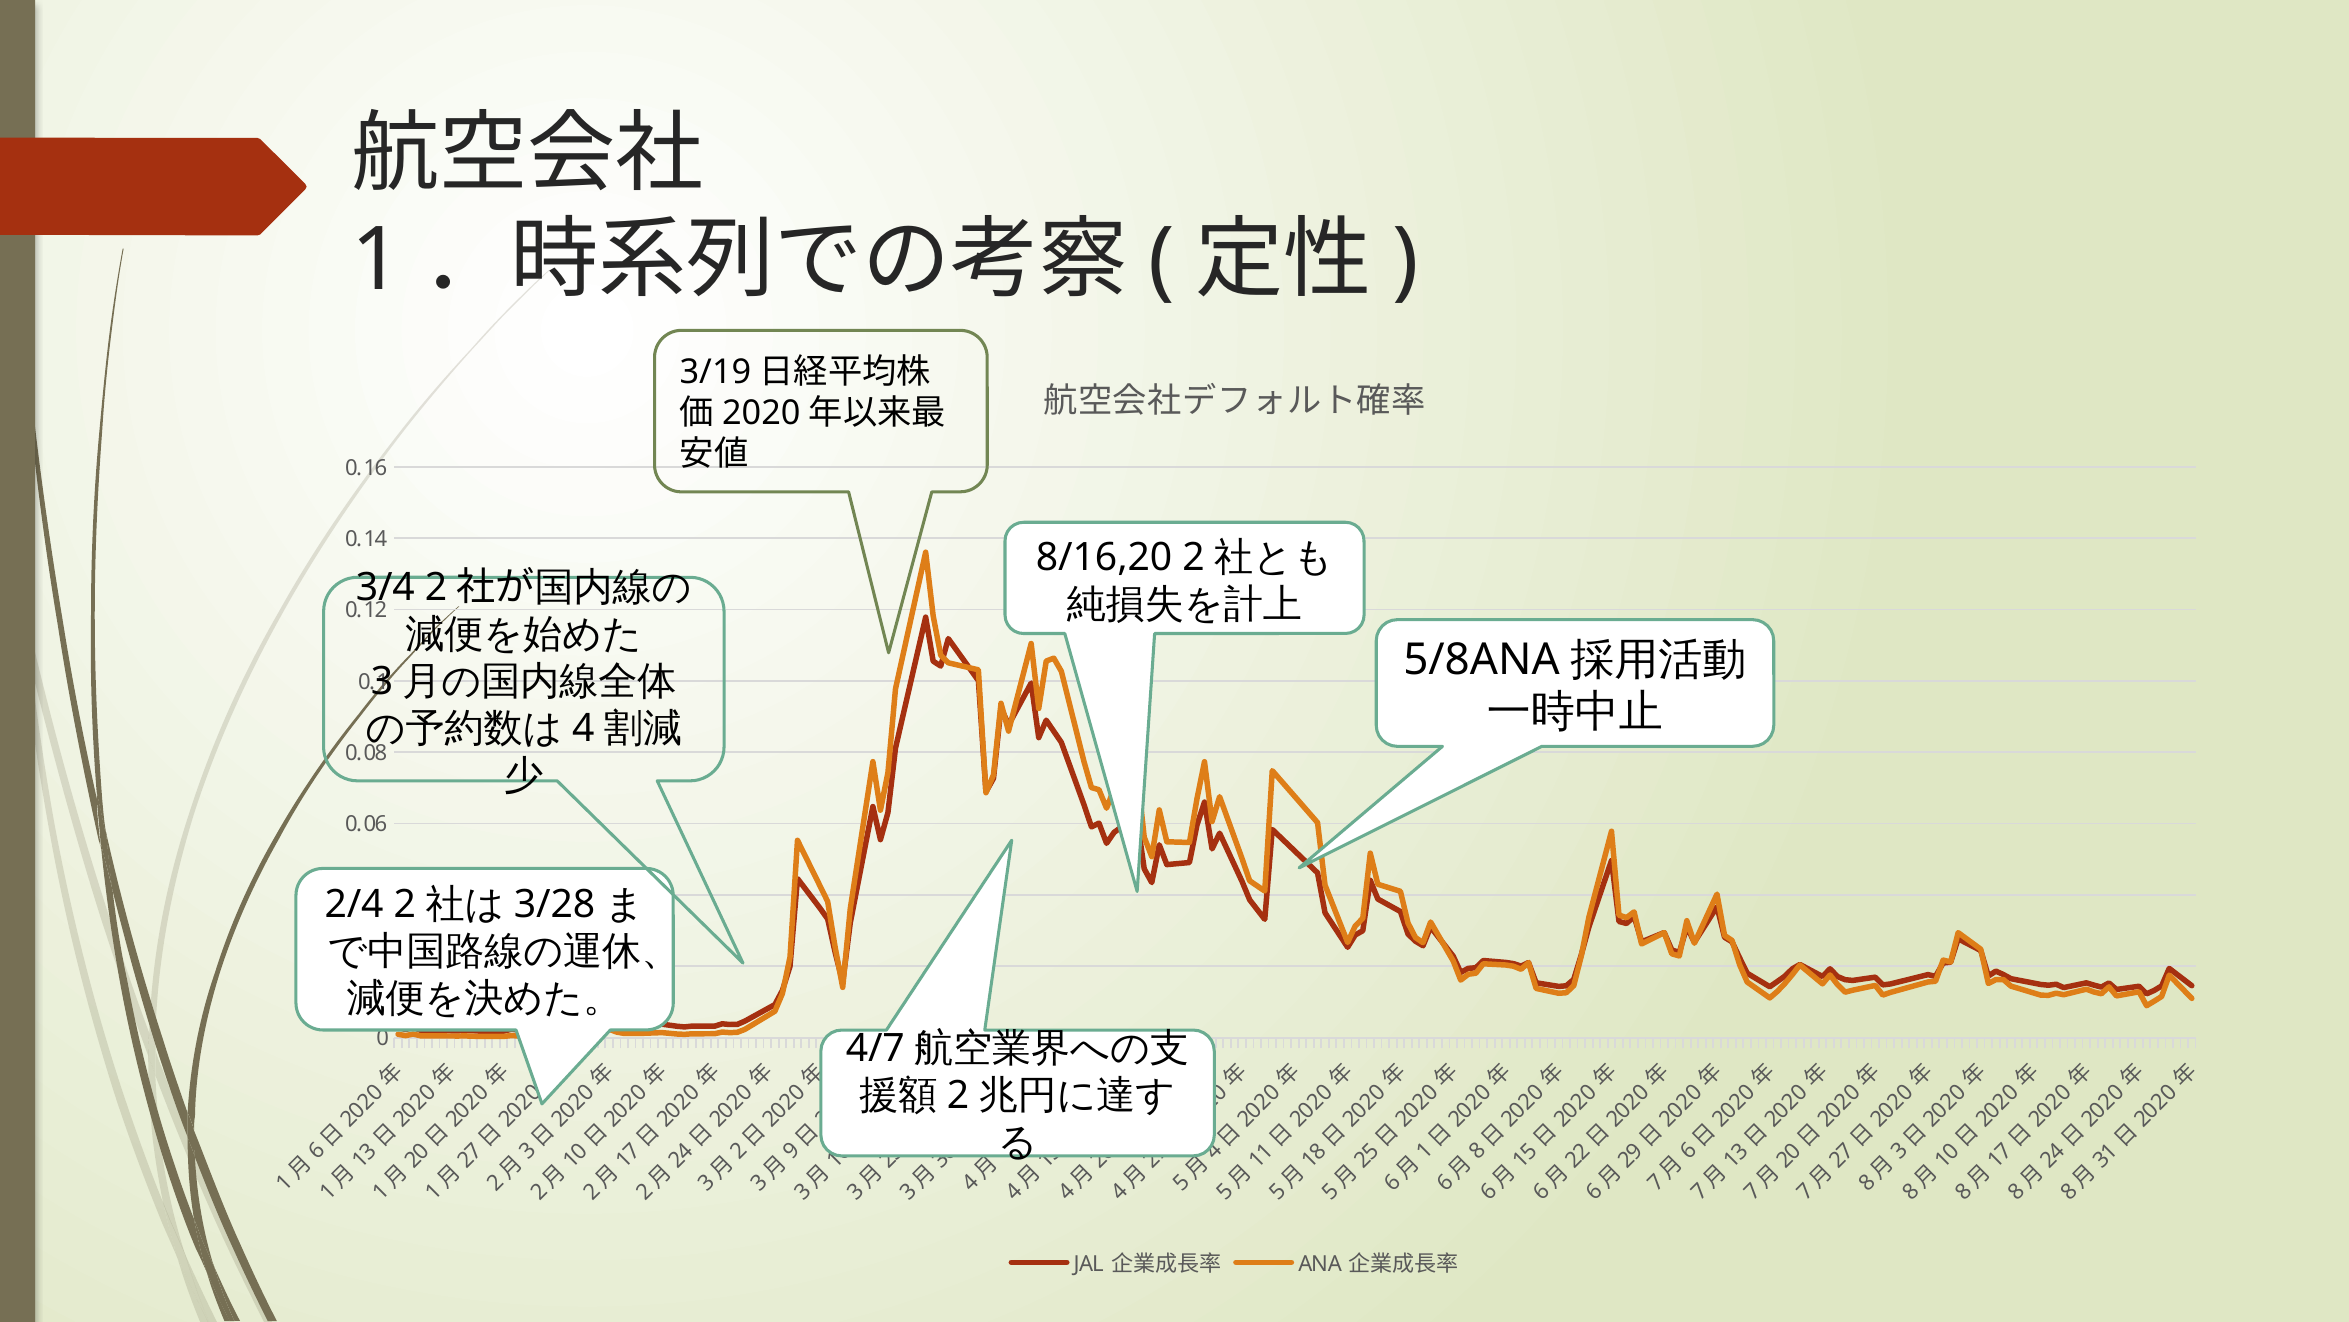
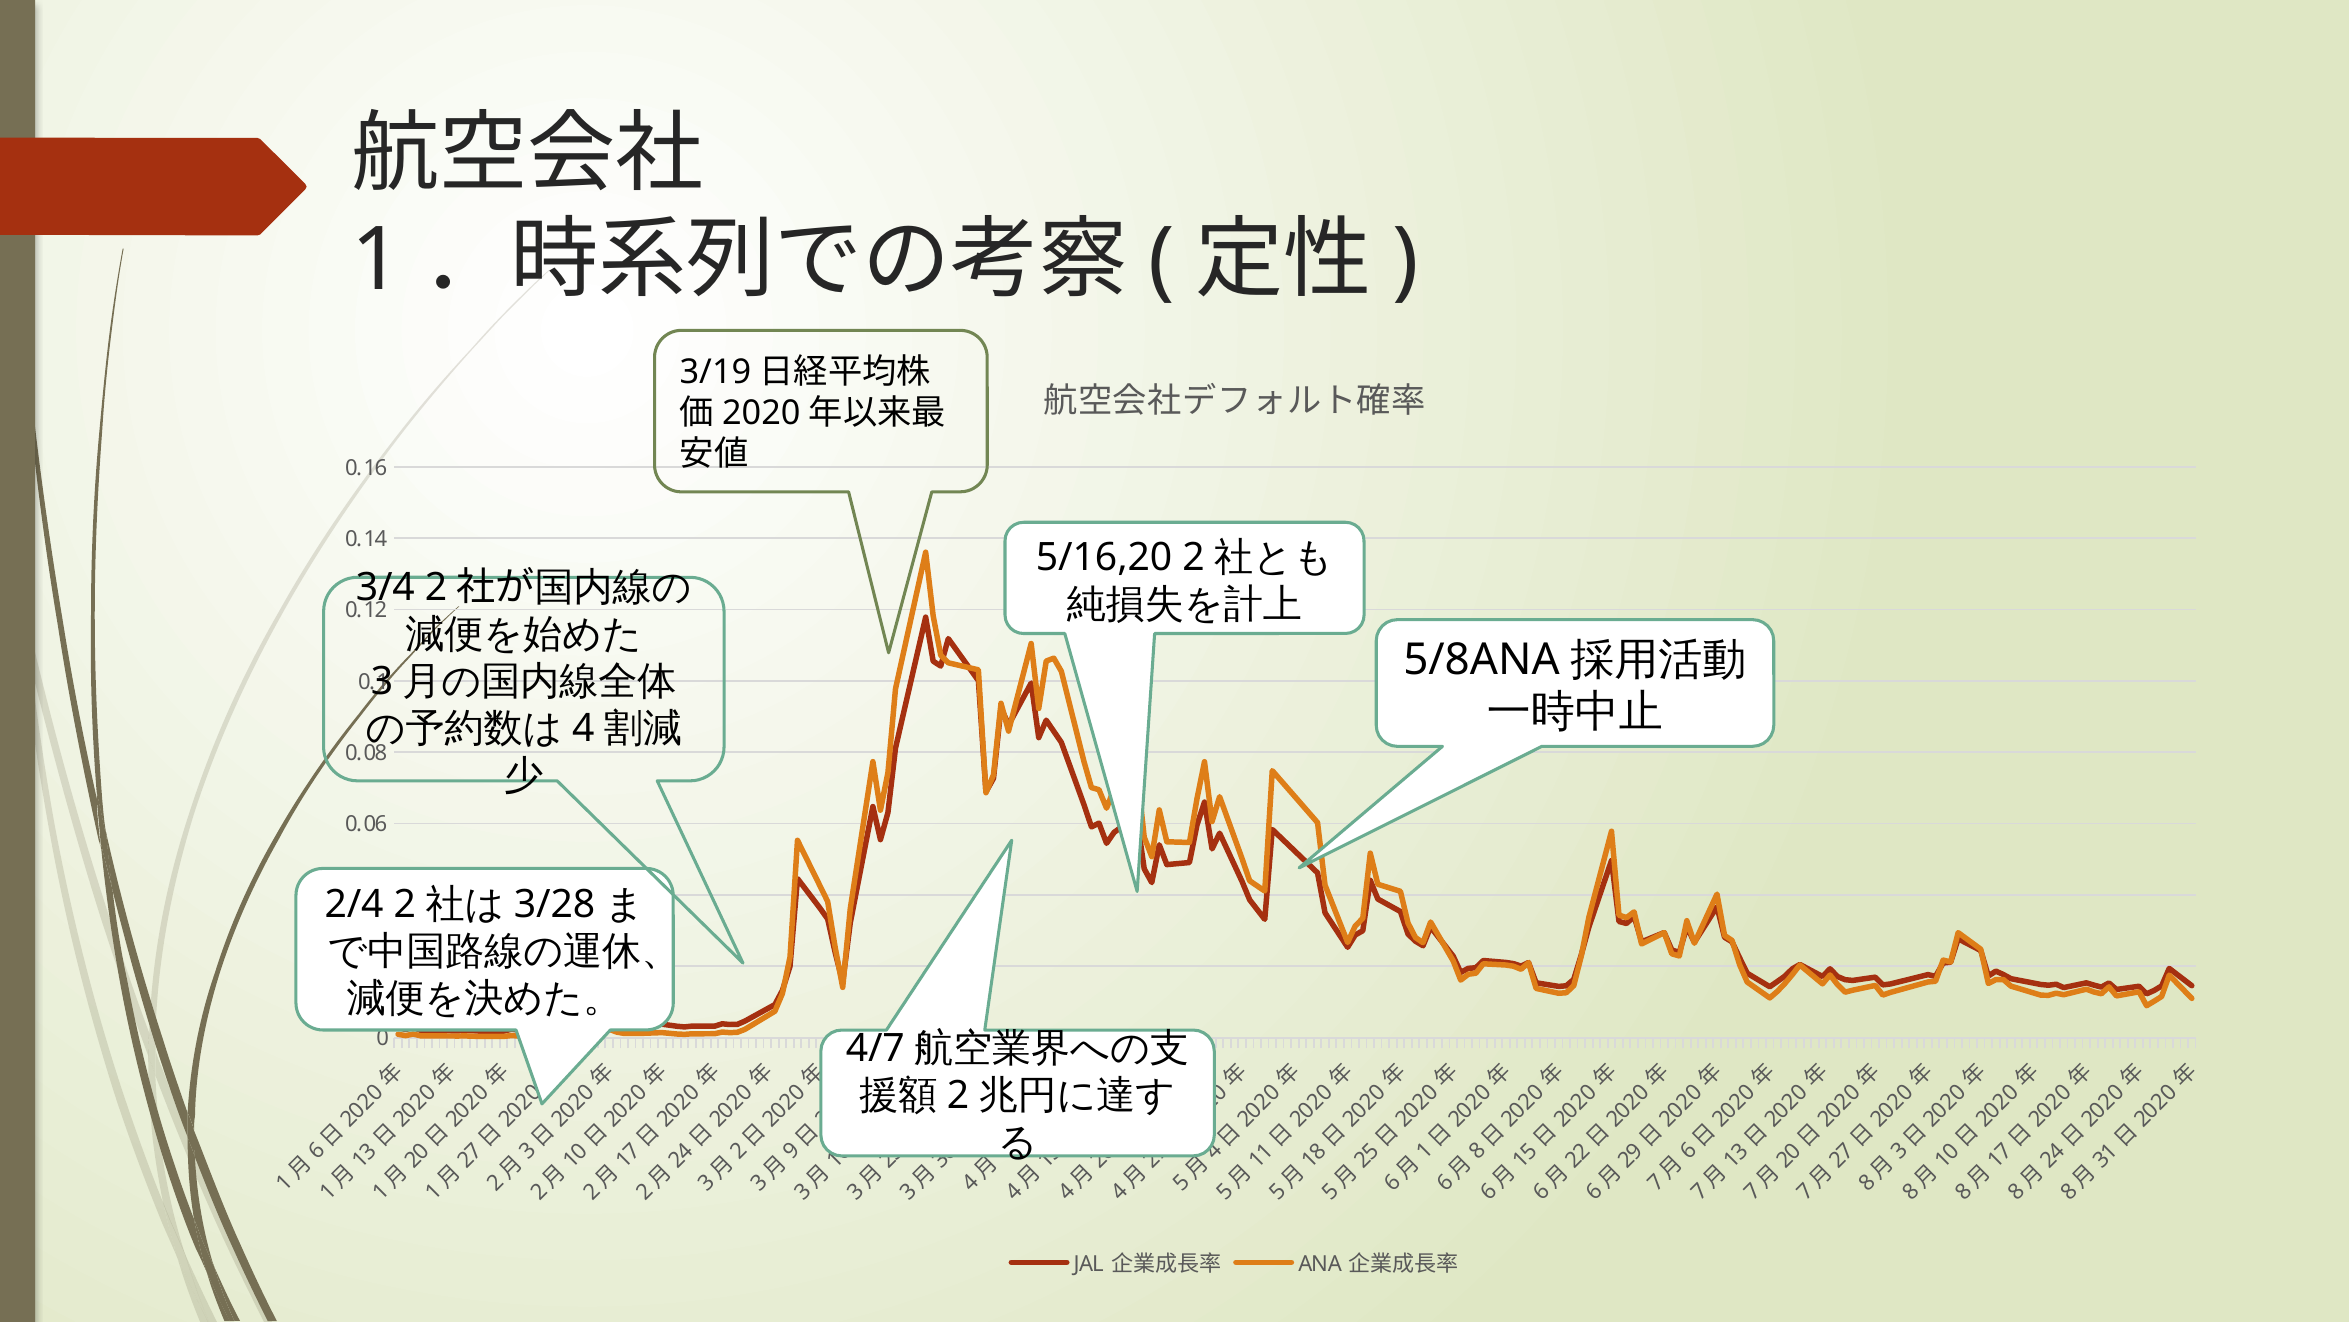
8/16,20: 8/16,20 -> 5/16,20 (1104, 557)
